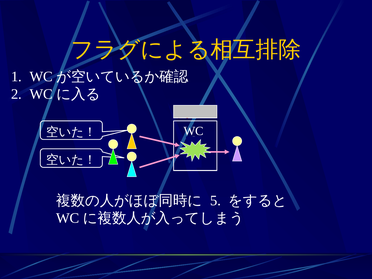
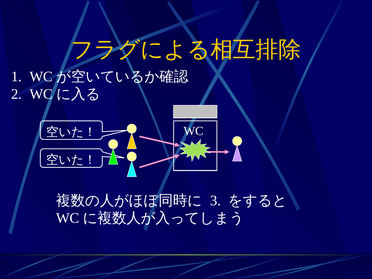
5: 5 -> 3 (216, 201)
